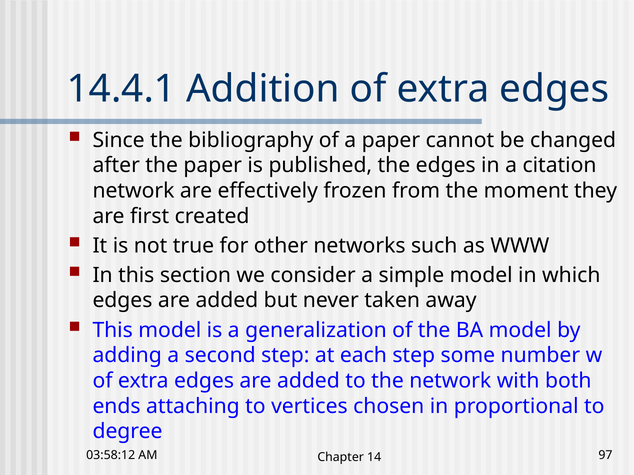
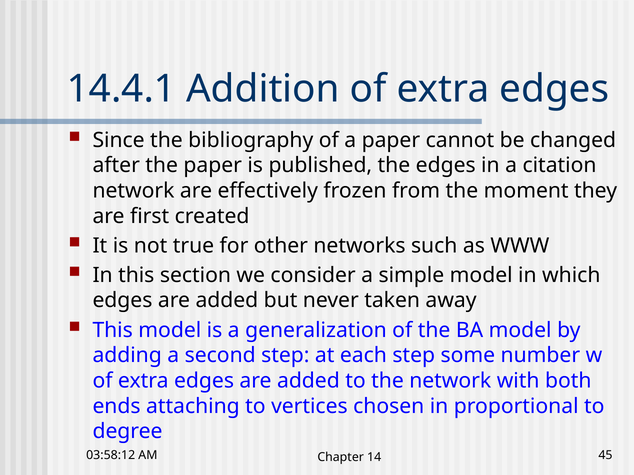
97: 97 -> 45 (605, 456)
